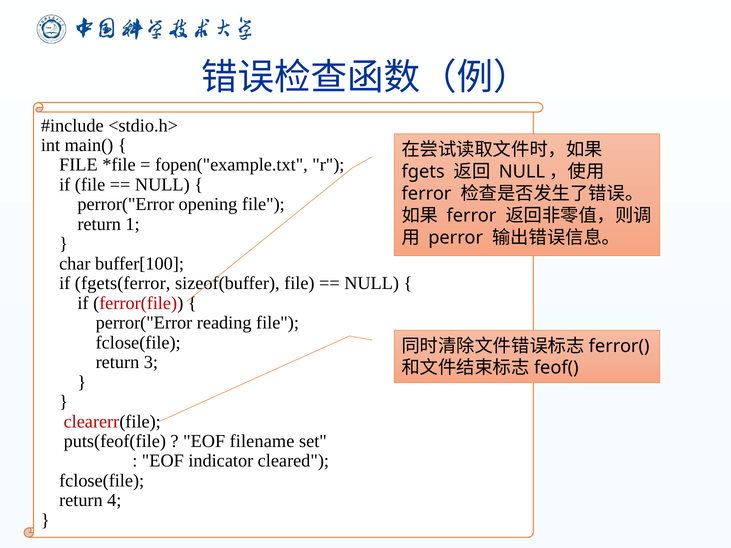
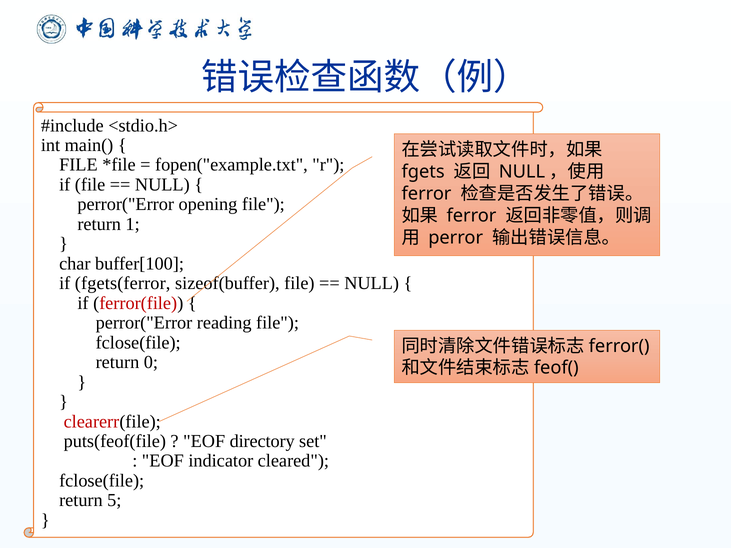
3: 3 -> 0 (151, 362)
filename: filename -> directory (262, 441)
4: 4 -> 5 (114, 501)
